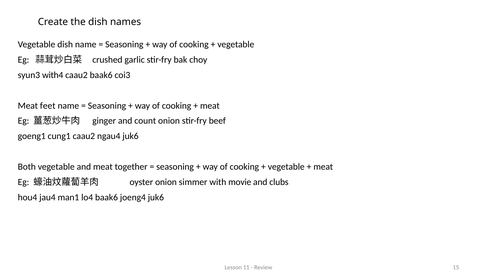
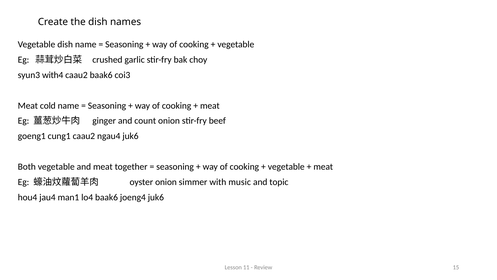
feet: feet -> cold (48, 105)
movie: movie -> music (240, 182)
clubs: clubs -> topic (279, 182)
